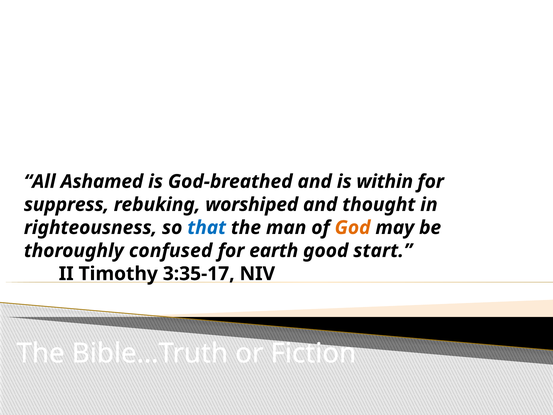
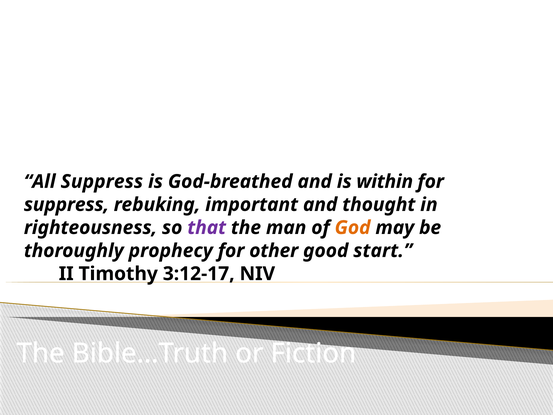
All Ashamed: Ashamed -> Suppress (102, 181)
worshiped: worshiped -> important (252, 204)
that colour: blue -> purple (207, 228)
confused: confused -> prophecy (171, 251)
earth: earth -> other (274, 251)
3:35-17: 3:35-17 -> 3:12-17 (199, 274)
